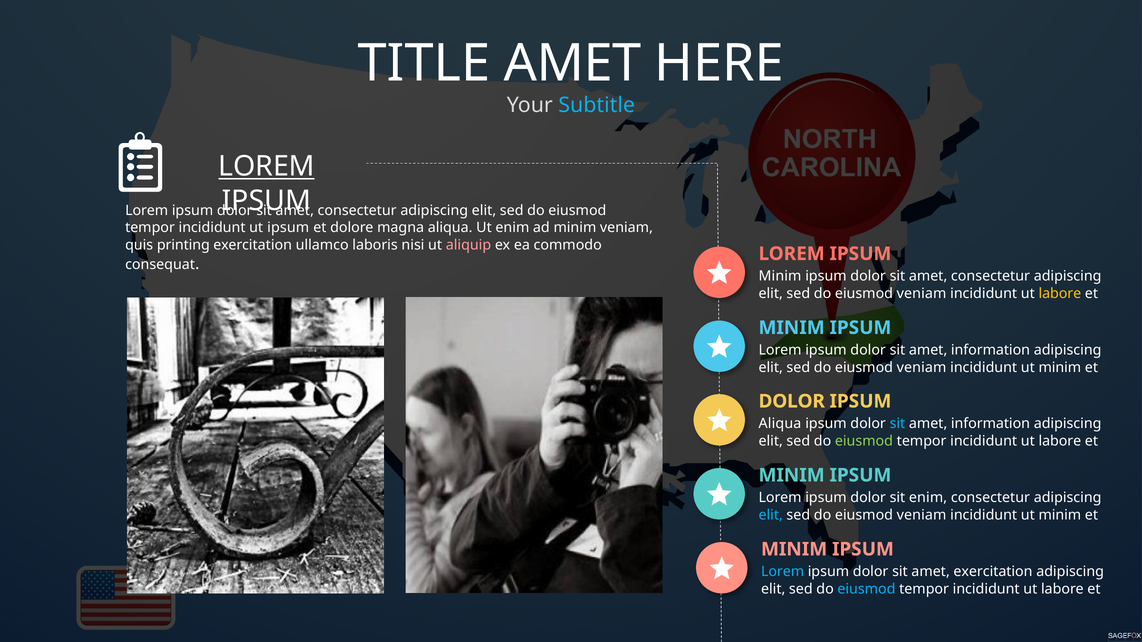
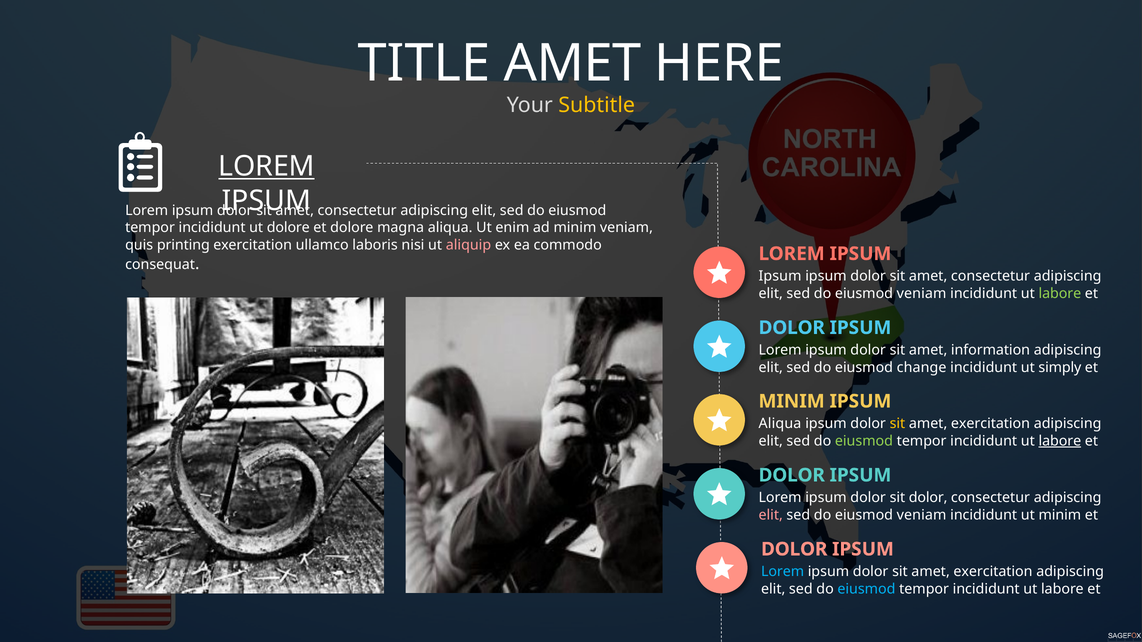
Subtitle colour: light blue -> yellow (597, 105)
ut ipsum: ipsum -> dolore (288, 228)
Minim: Minim -> Ipsum (780, 276)
labore colour: yellow -> light green (1060, 294)
MINIM: MINIM -> DOLOR (792, 328)
veniam: veniam -> change (922, 368)
minim: minim -> simply (1060, 368)
DOLOR: DOLOR -> MINIM (792, 401)
sit colour: light blue -> yellow (897, 424)
information: information -> exercitation (990, 424)
labore underline: none -> present (1060, 441)
MINIM: MINIM -> DOLOR (792, 475)
sit enim: enim -> dolor (928, 498)
elit colour: light blue -> pink (771, 515)
MINIM: MINIM -> DOLOR (794, 549)
